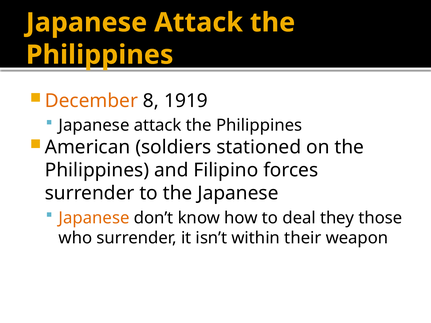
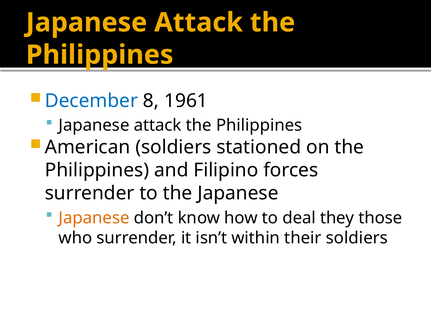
December colour: orange -> blue (91, 101)
1919: 1919 -> 1961 (186, 101)
their weapon: weapon -> soldiers (357, 238)
